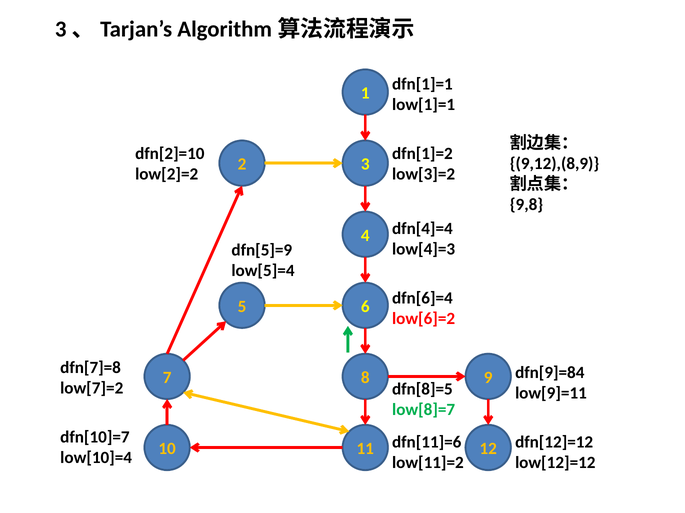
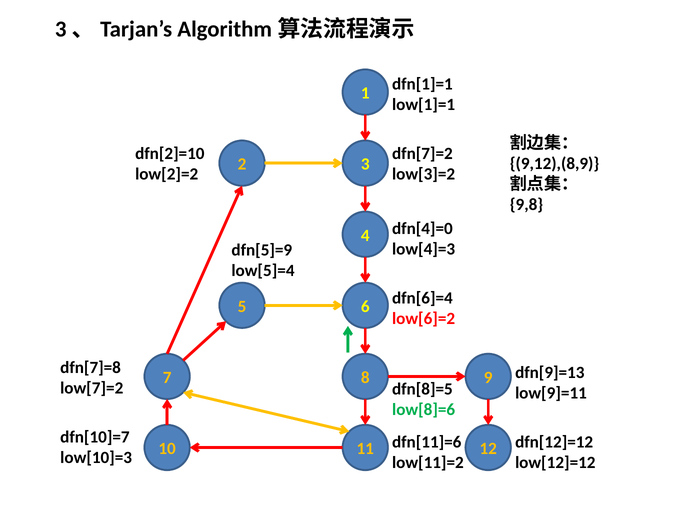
dfn[1]=2: dfn[1]=2 -> dfn[7]=2 (422, 154)
dfn[4]=4: dfn[4]=4 -> dfn[4]=0 (422, 229)
dfn[9]=84: dfn[9]=84 -> dfn[9]=13 (550, 373)
low[8]=7: low[8]=7 -> low[8]=6 (424, 410)
low[10]=4: low[10]=4 -> low[10]=3 (96, 458)
